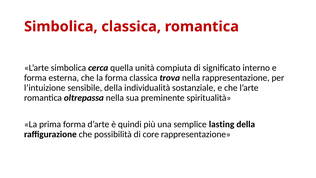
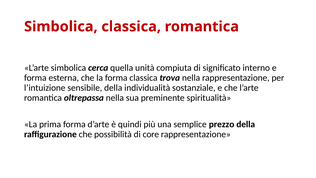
lasting: lasting -> prezzo (222, 124)
